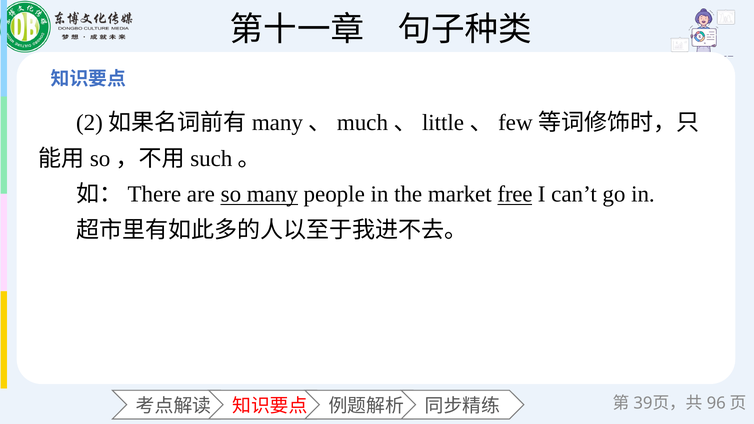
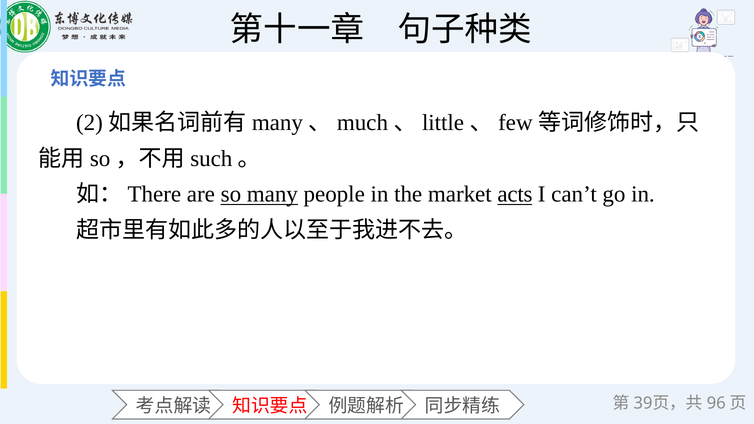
free: free -> acts (515, 194)
